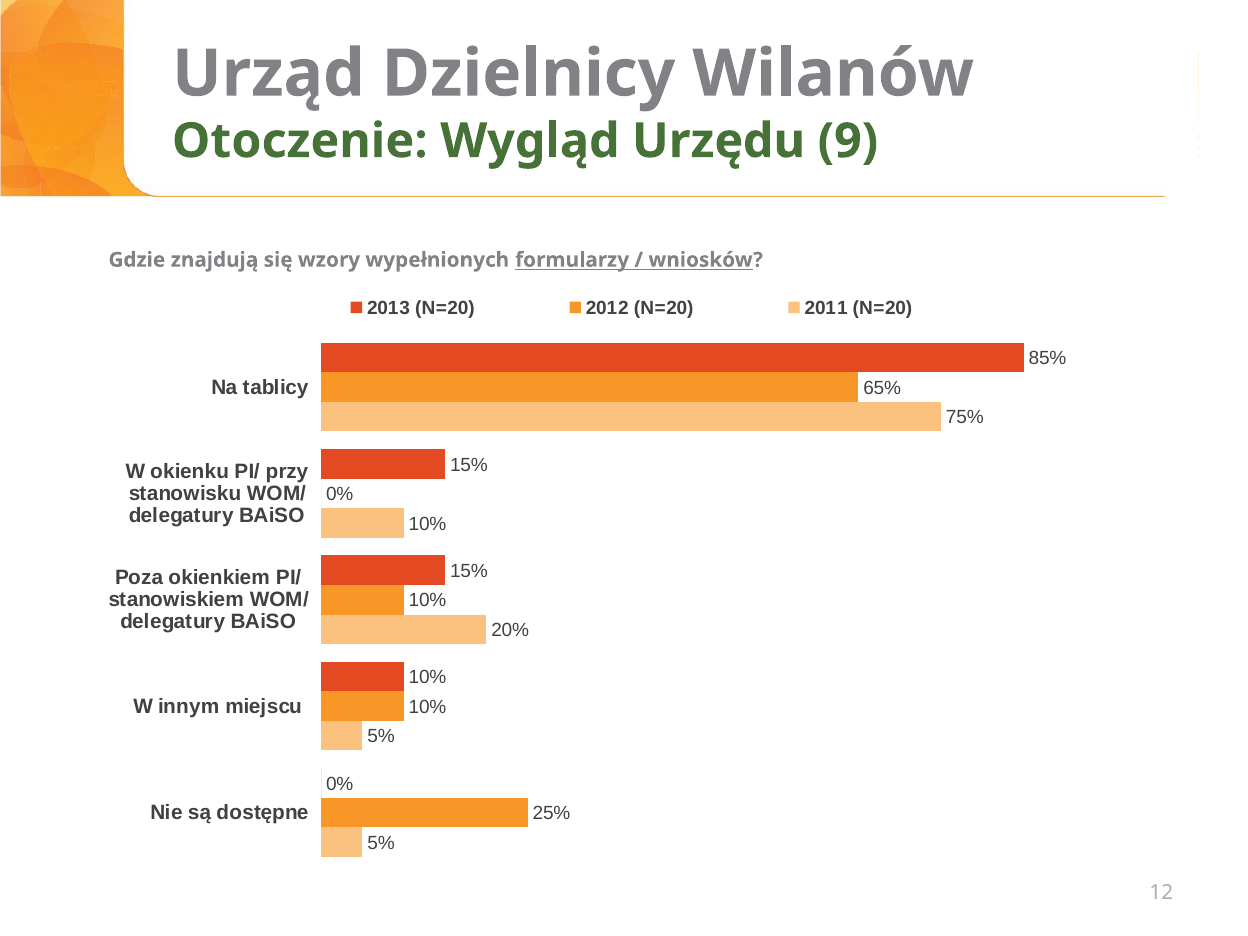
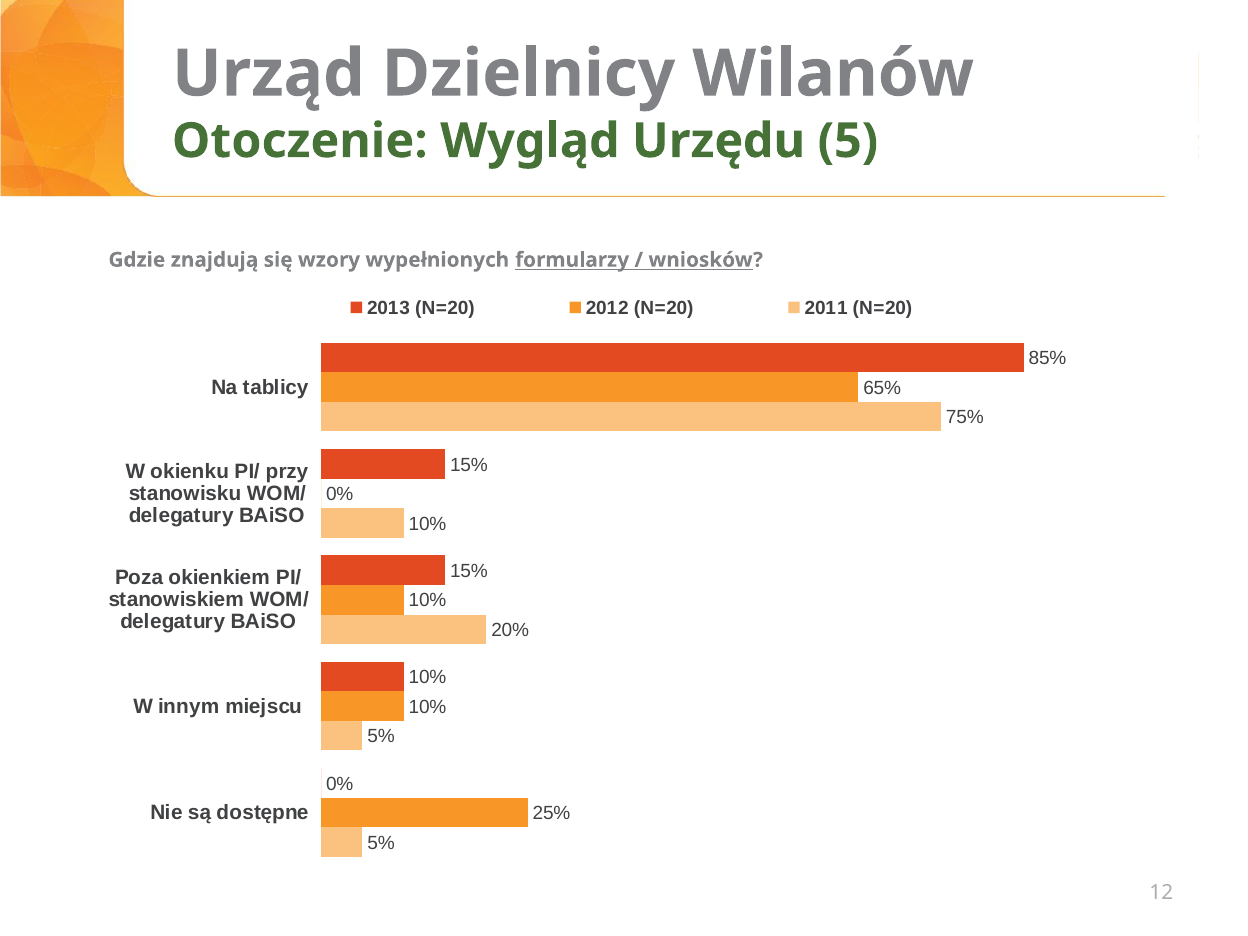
9: 9 -> 5 (848, 141)
